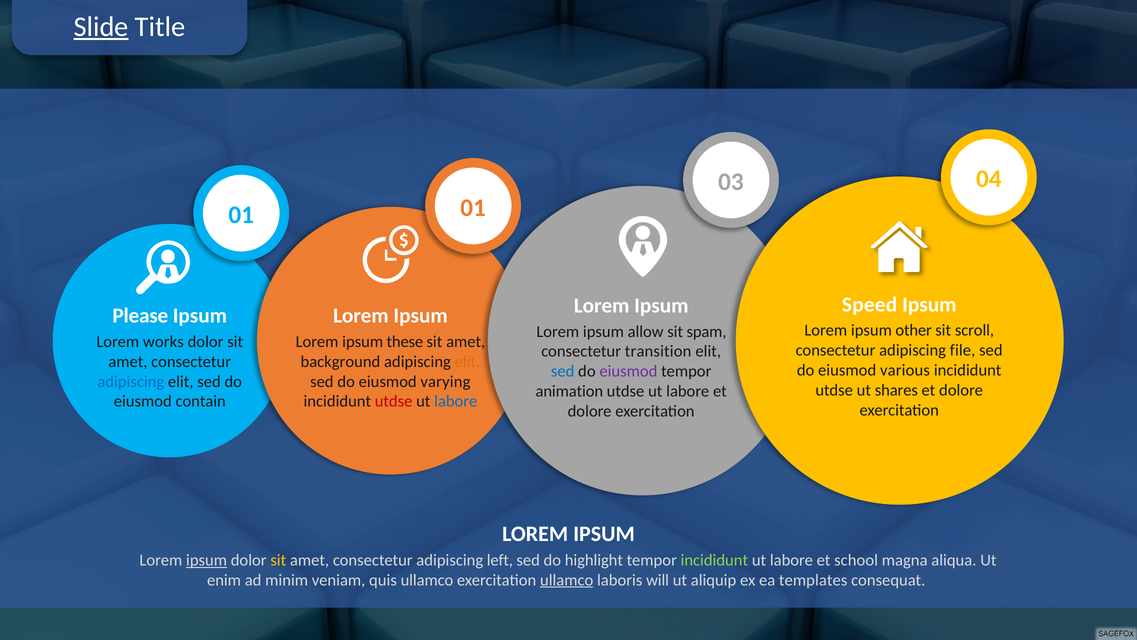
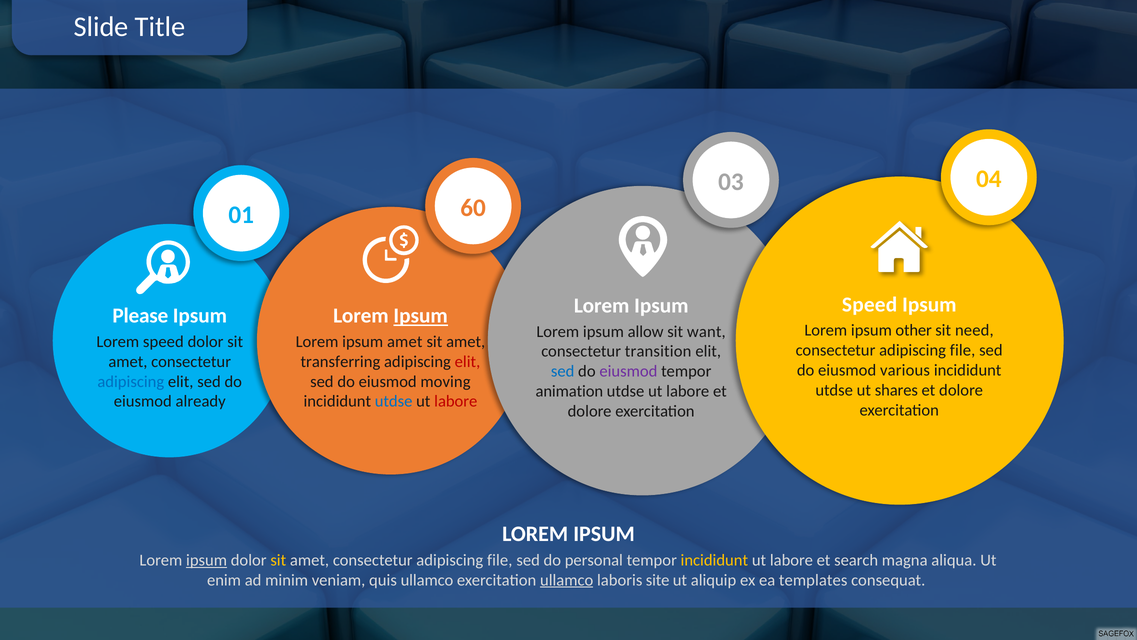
Slide underline: present -> none (101, 27)
01 01: 01 -> 60 (473, 208)
Ipsum underline: none -> present (421, 316)
scroll: scroll -> need (974, 330)
spam: spam -> want (706, 331)
Lorem works: works -> speed (163, 341)
ipsum these: these -> amet (405, 341)
background: background -> transferring (340, 361)
elit colour: orange -> red (467, 361)
varying: varying -> moving (446, 381)
contain: contain -> already (201, 401)
utdse colour: red -> blue (394, 401)
labore colour: blue -> red (456, 401)
amet consectetur adipiscing left: left -> file (500, 560)
highlight: highlight -> personal (594, 560)
incididunt colour: light green -> yellow (714, 560)
school: school -> search (856, 560)
will: will -> site (658, 580)
